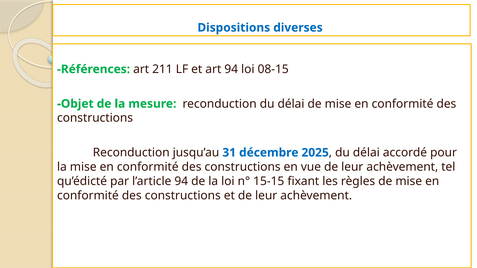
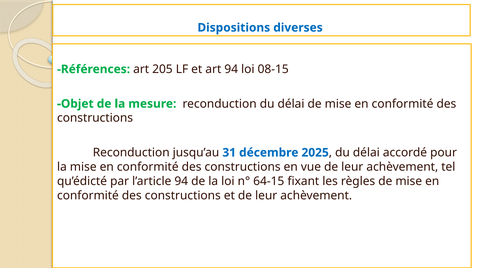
211: 211 -> 205 (162, 69)
15-15: 15-15 -> 64-15 (269, 181)
